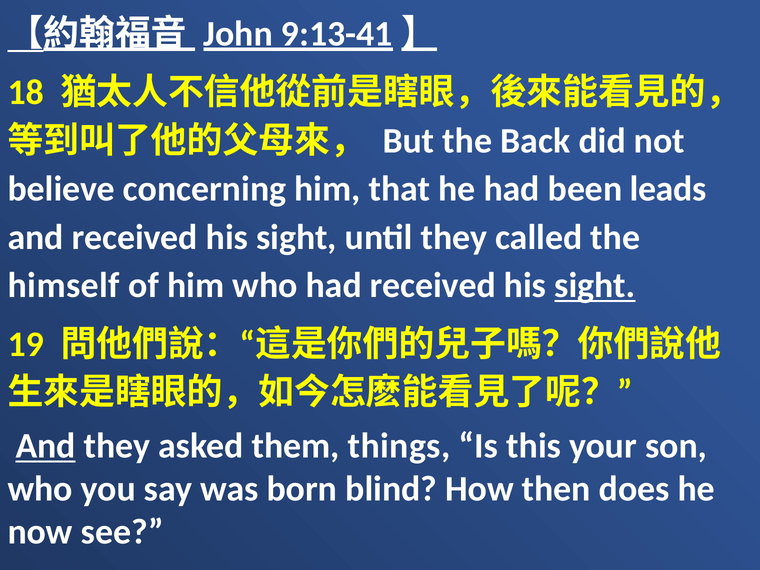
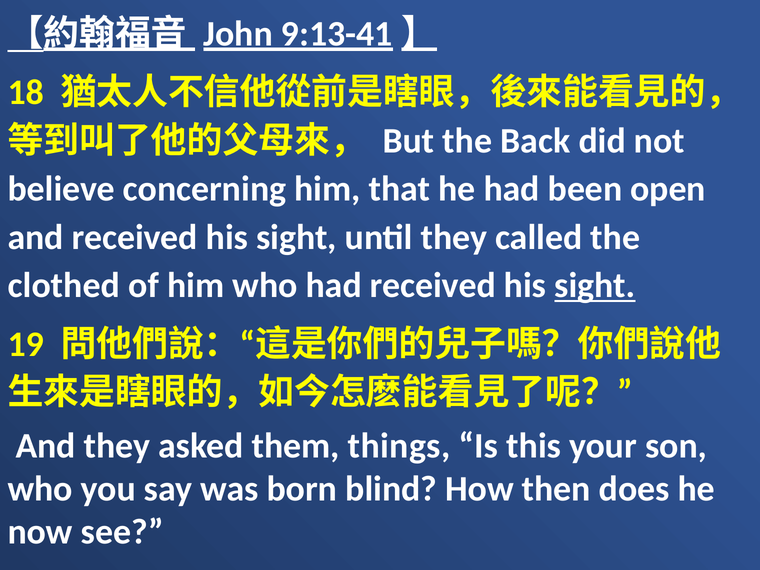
leads: leads -> open (668, 189)
himself: himself -> clothed (64, 285)
And underline: present -> none (46, 446)
